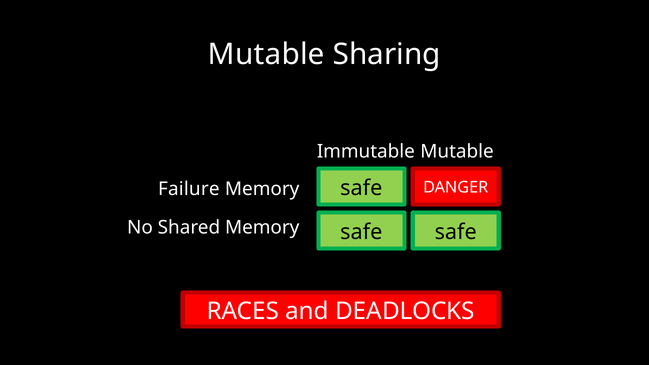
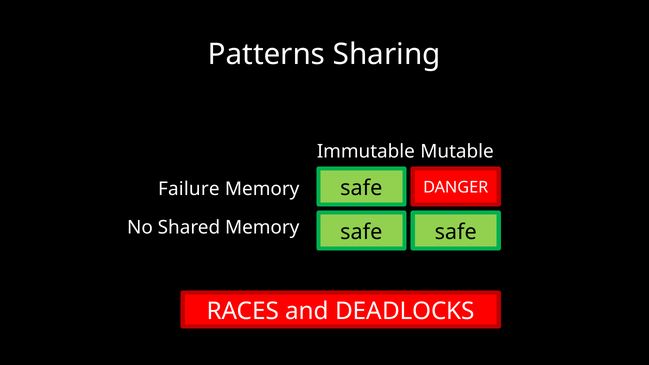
Mutable: Mutable -> Patterns (267, 55)
